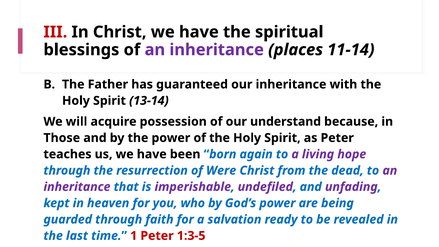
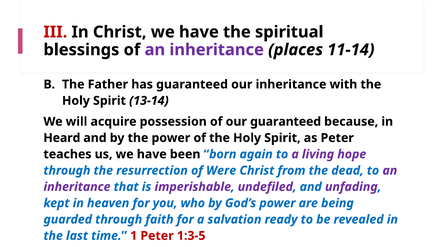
our understand: understand -> guaranteed (286, 122)
Those: Those -> Heard (62, 138)
